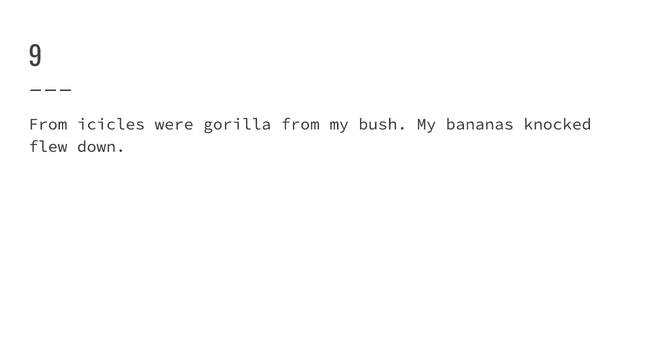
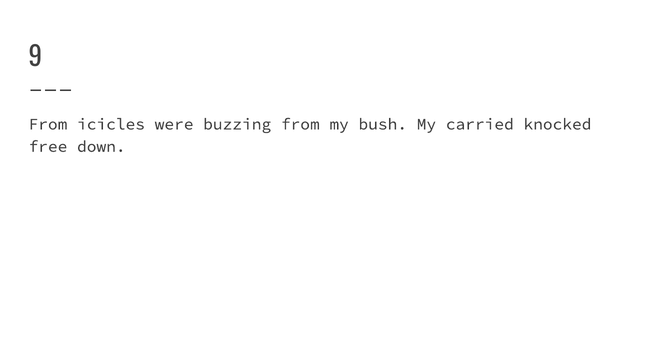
gorilla: gorilla -> buzzing (237, 124)
bananas: bananas -> carried (480, 124)
flew: flew -> free (48, 146)
